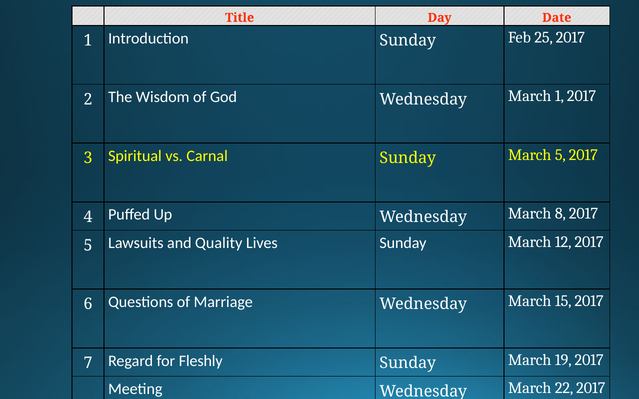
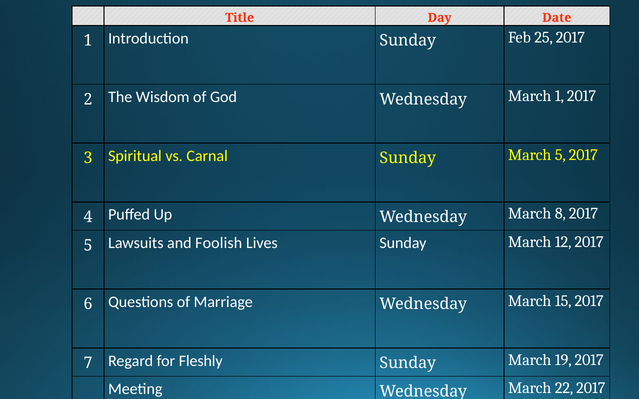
Quality: Quality -> Foolish (219, 243)
